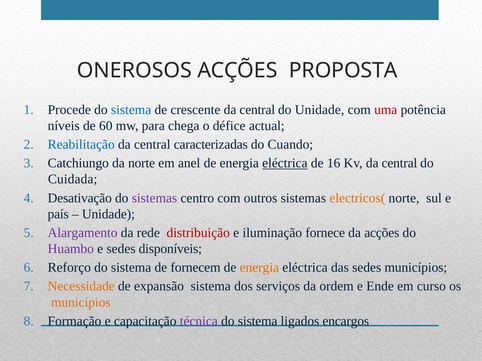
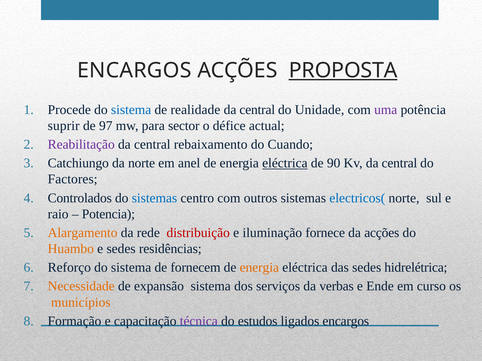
ONEROSOS: ONEROSOS -> ENCARGOS (134, 71)
PROPOSTA underline: none -> present (343, 71)
crescente: crescente -> realidade (195, 110)
uma colour: red -> purple (386, 110)
níveis: níveis -> suprir (64, 126)
60: 60 -> 97 (106, 126)
chega: chega -> sector (184, 126)
Reabilitação colour: blue -> purple (81, 145)
caracterizadas: caracterizadas -> rebaixamento (211, 145)
16: 16 -> 90 (334, 163)
Cuidada: Cuidada -> Factores (73, 179)
Desativação: Desativação -> Controlados (80, 198)
sistemas colour: purple -> blue (154, 198)
electricos( colour: orange -> blue (357, 198)
país: país -> raio (58, 214)
Unidade: Unidade -> Potencia (108, 214)
Alargamento colour: purple -> orange (83, 233)
Huambo colour: purple -> orange (71, 249)
disponíveis: disponíveis -> residências (170, 249)
sedes municípios: municípios -> hidrelétrica (416, 268)
ordem: ordem -> verbas (337, 287)
sistema: sistema -> estudos (258, 321)
